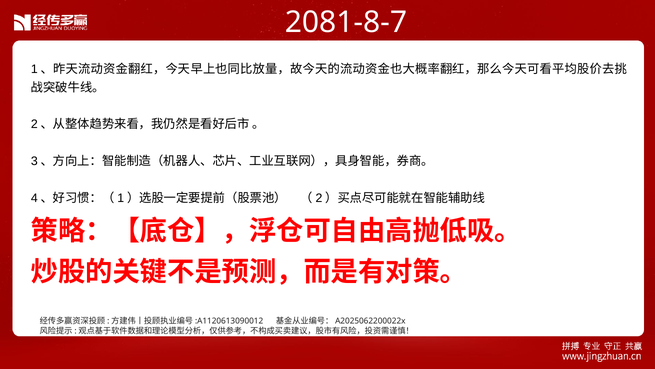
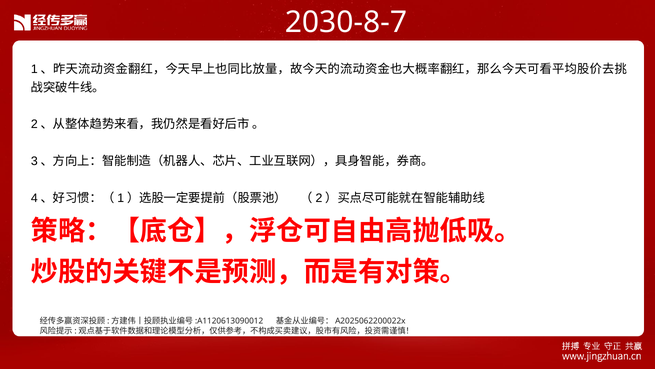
2081-8-7: 2081-8-7 -> 2030-8-7 (346, 23)
